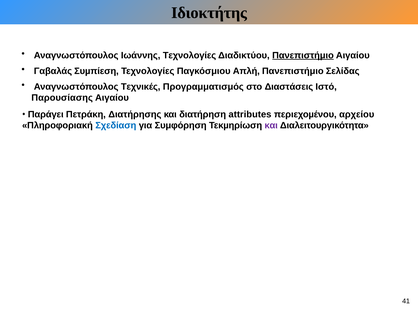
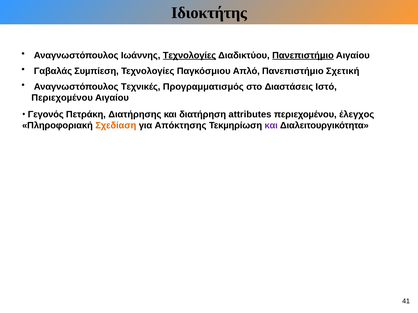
Τεχνολογίες underline: none -> present (190, 55)
Απλή: Απλή -> Απλό (246, 71)
Σελίδας: Σελίδας -> Σχετική (343, 71)
Παρουσίασης: Παρουσίασης -> Περιεχοµένου (62, 98)
Παράγει: Παράγει -> Γεγονός (46, 115)
αρχείου: αρχείου -> έλεγχος (357, 115)
Σχεδίαση colour: blue -> orange (116, 126)
Συμφόρηση: Συμφόρηση -> Απόκτησης (181, 126)
